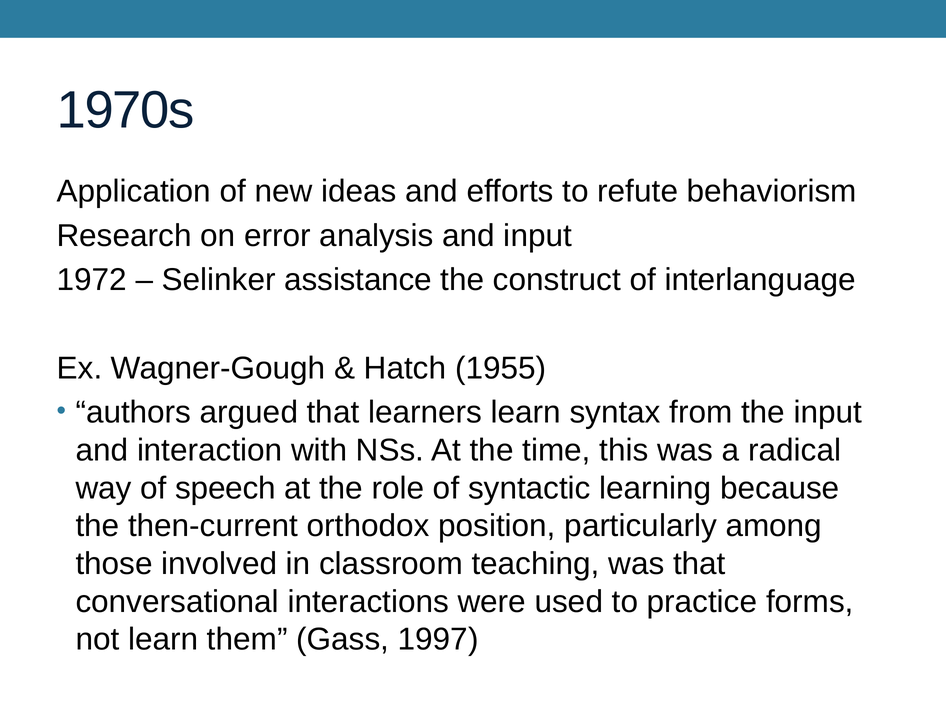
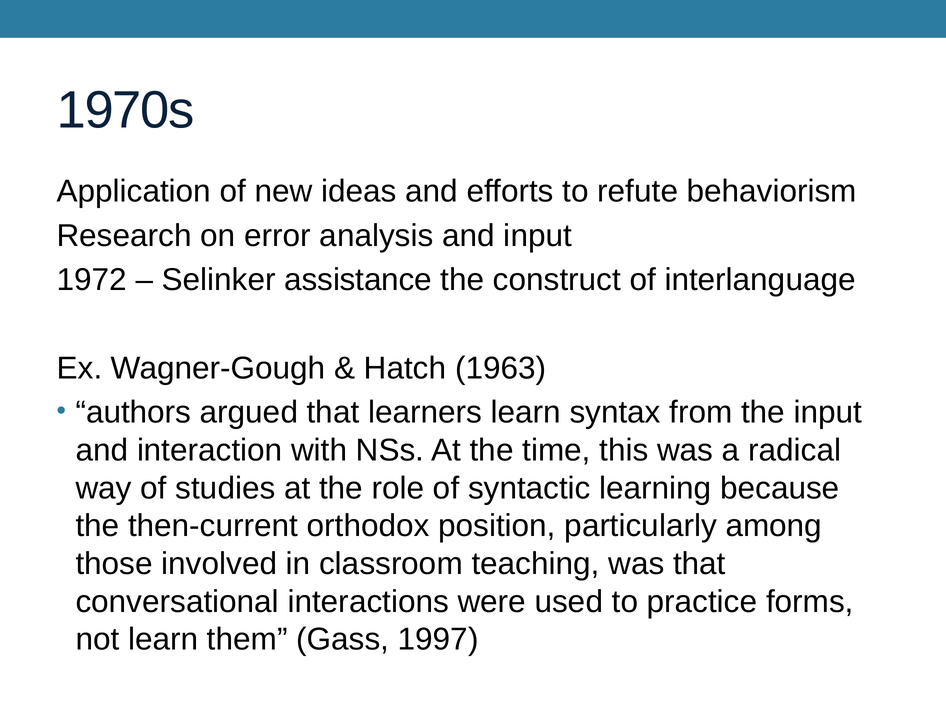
1955: 1955 -> 1963 (501, 368)
speech: speech -> studies (225, 488)
